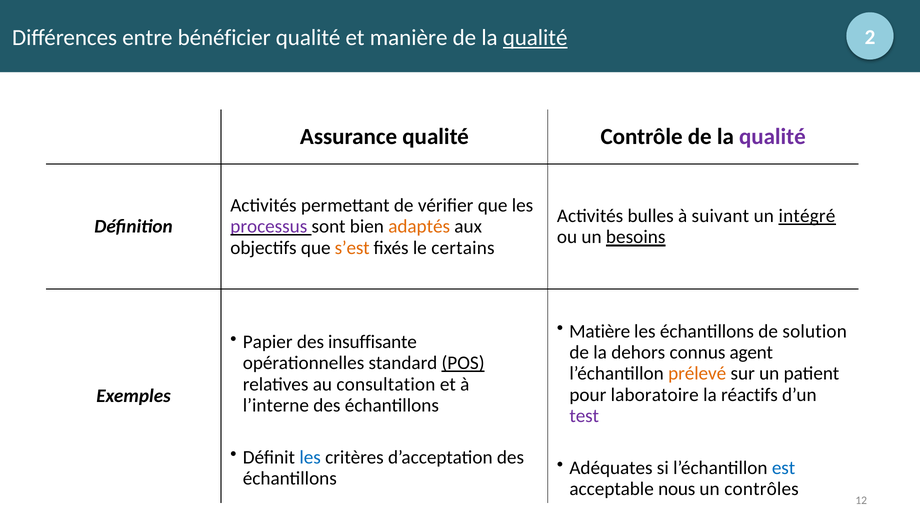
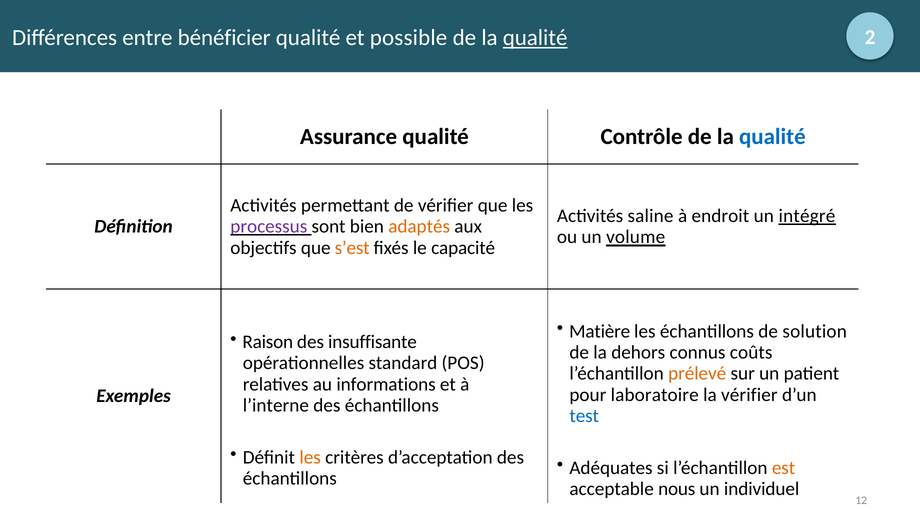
manière: manière -> possible (409, 38)
qualité colour: purple -> blue (772, 137)
bulles: bulles -> saline (651, 216)
suivant: suivant -> endroit (720, 216)
besoins: besoins -> volume (636, 237)
certains: certains -> capacité (463, 248)
Papier: Papier -> Raison (268, 342)
agent: agent -> coûts (751, 352)
POS underline: present -> none (463, 363)
consultation: consultation -> informations (386, 384)
la réactifs: réactifs -> vérifier (749, 394)
test colour: purple -> blue (584, 416)
les colour: blue -> orange (310, 457)
est colour: blue -> orange (784, 467)
contrôles: contrôles -> individuel (762, 489)
